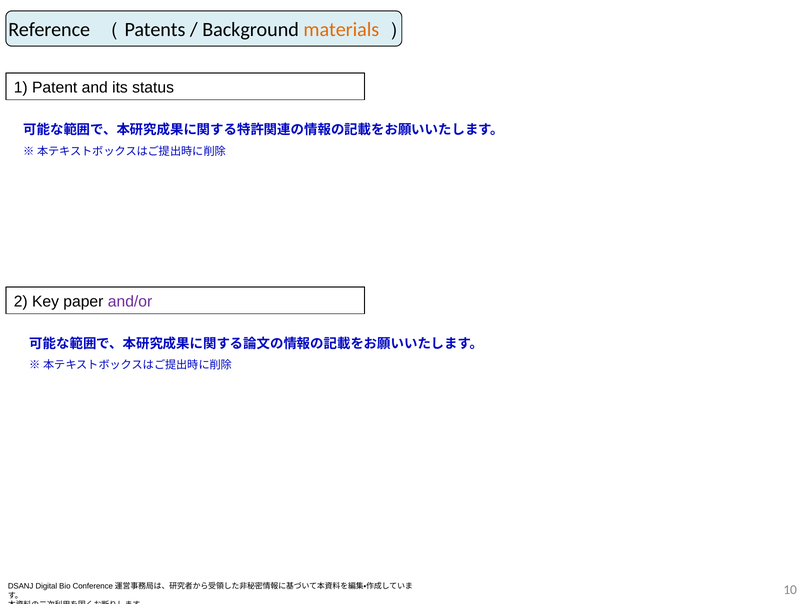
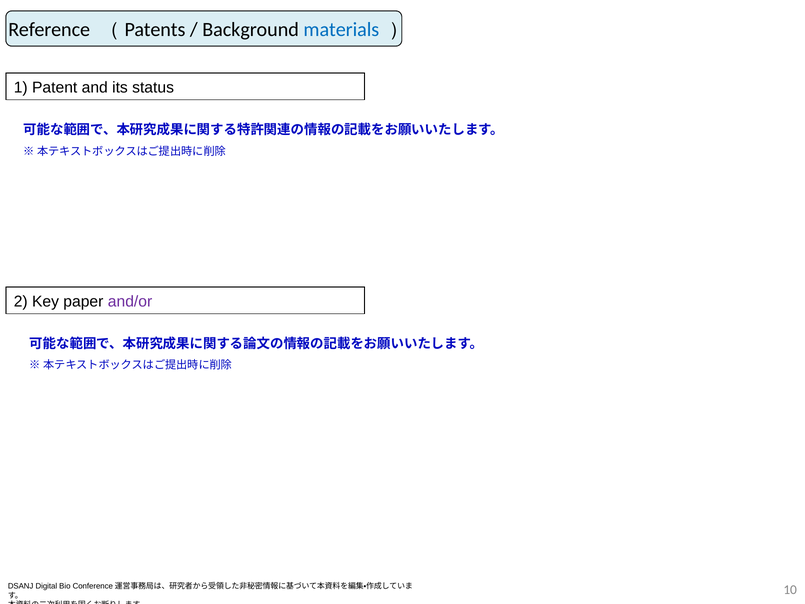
materials colour: orange -> blue (341, 29)
